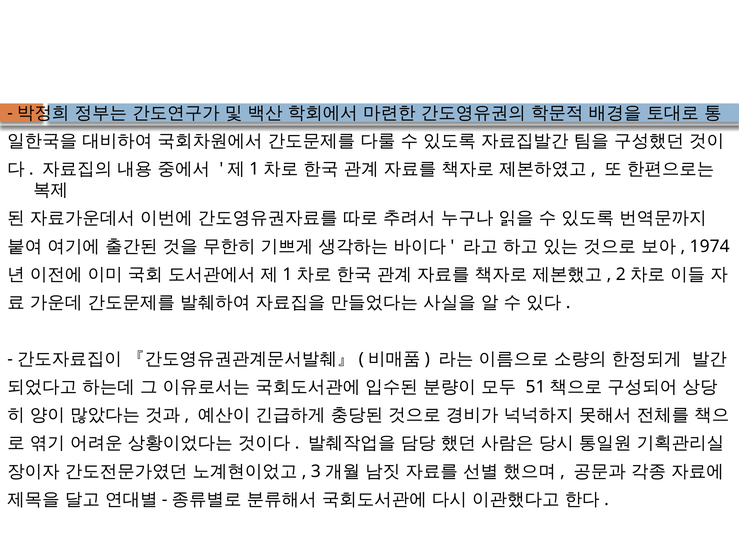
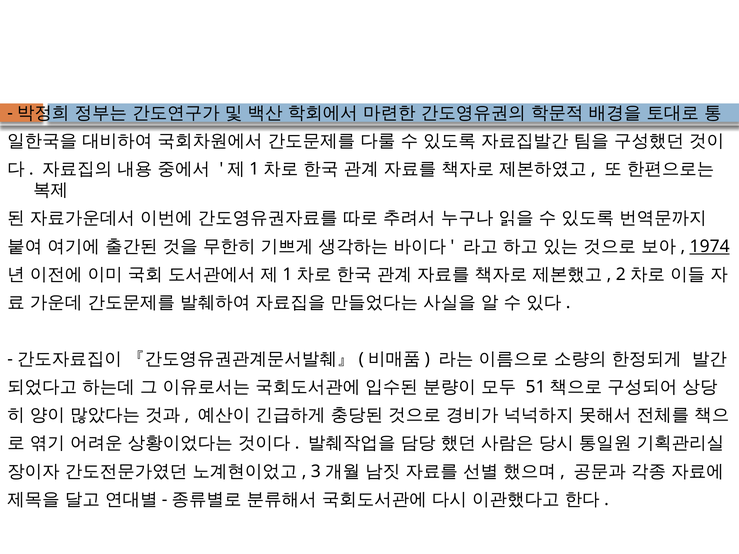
1974 underline: none -> present (710, 246)
